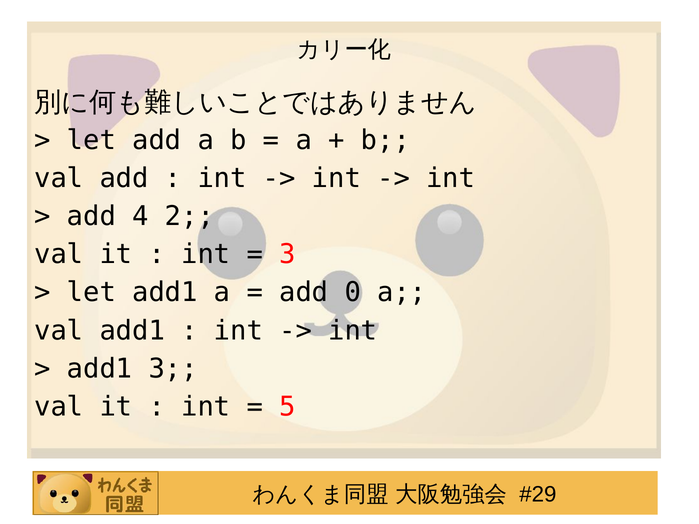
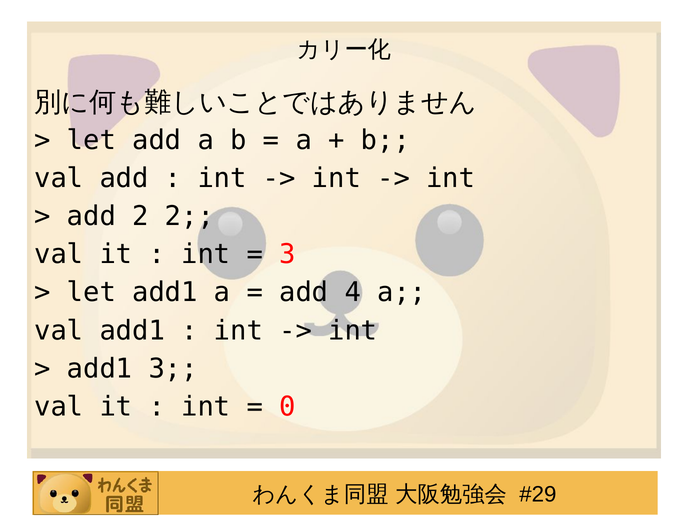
add 4: 4 -> 2 (140, 216)
0: 0 -> 4 (353, 293)
5: 5 -> 0 (288, 407)
